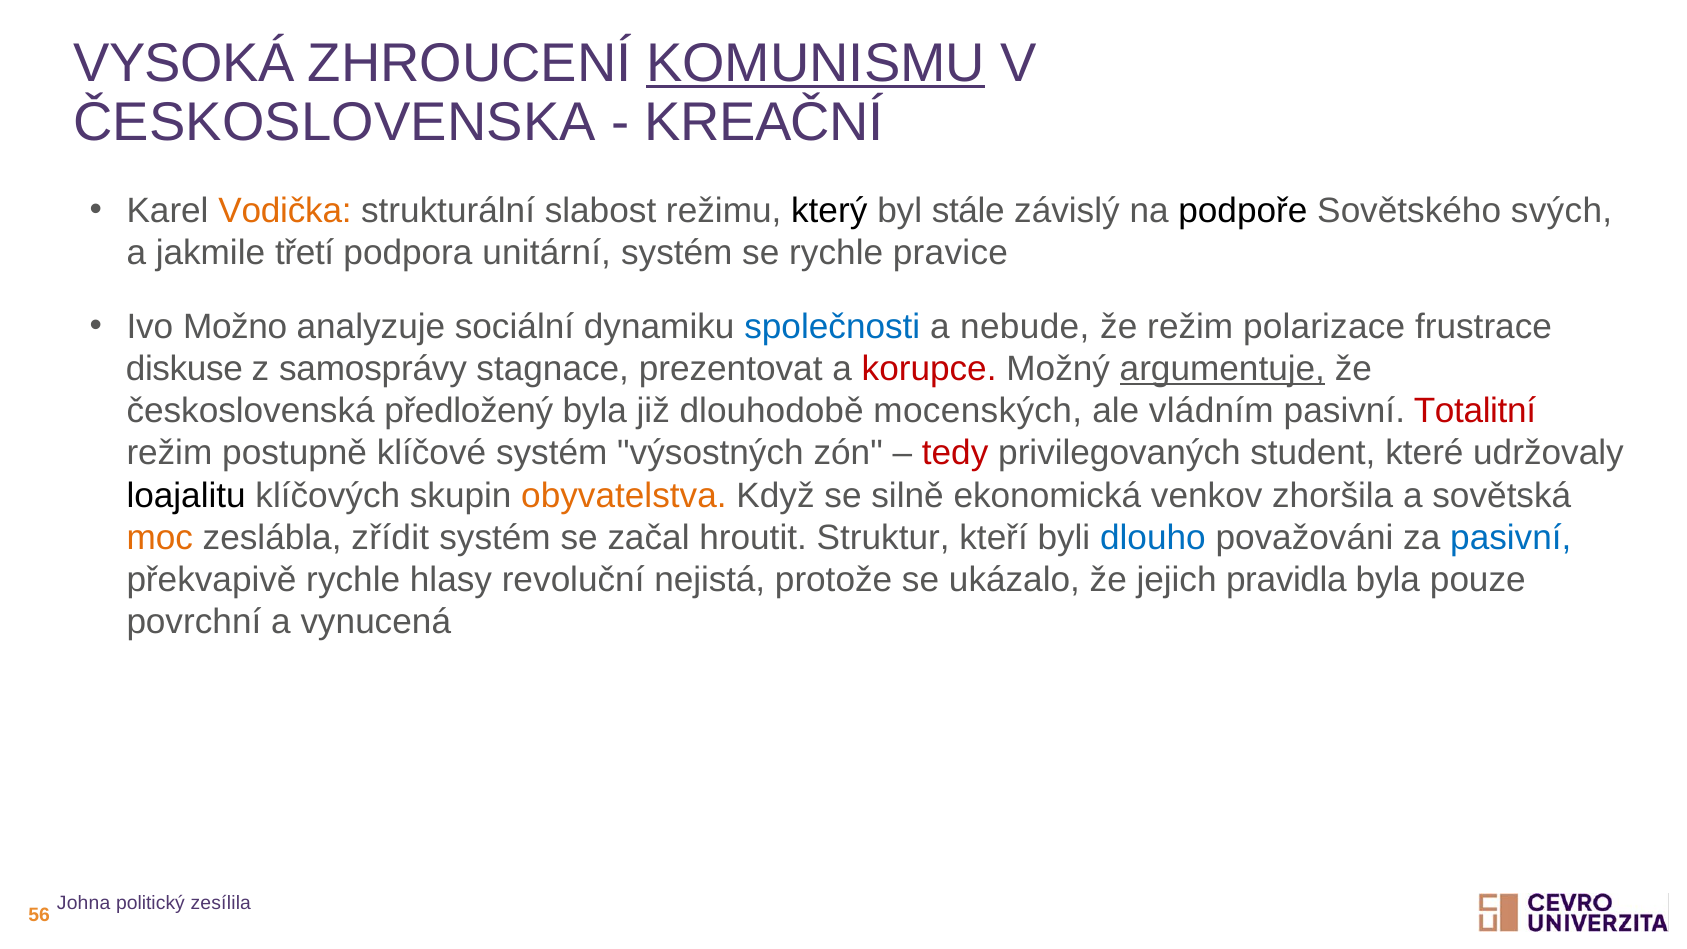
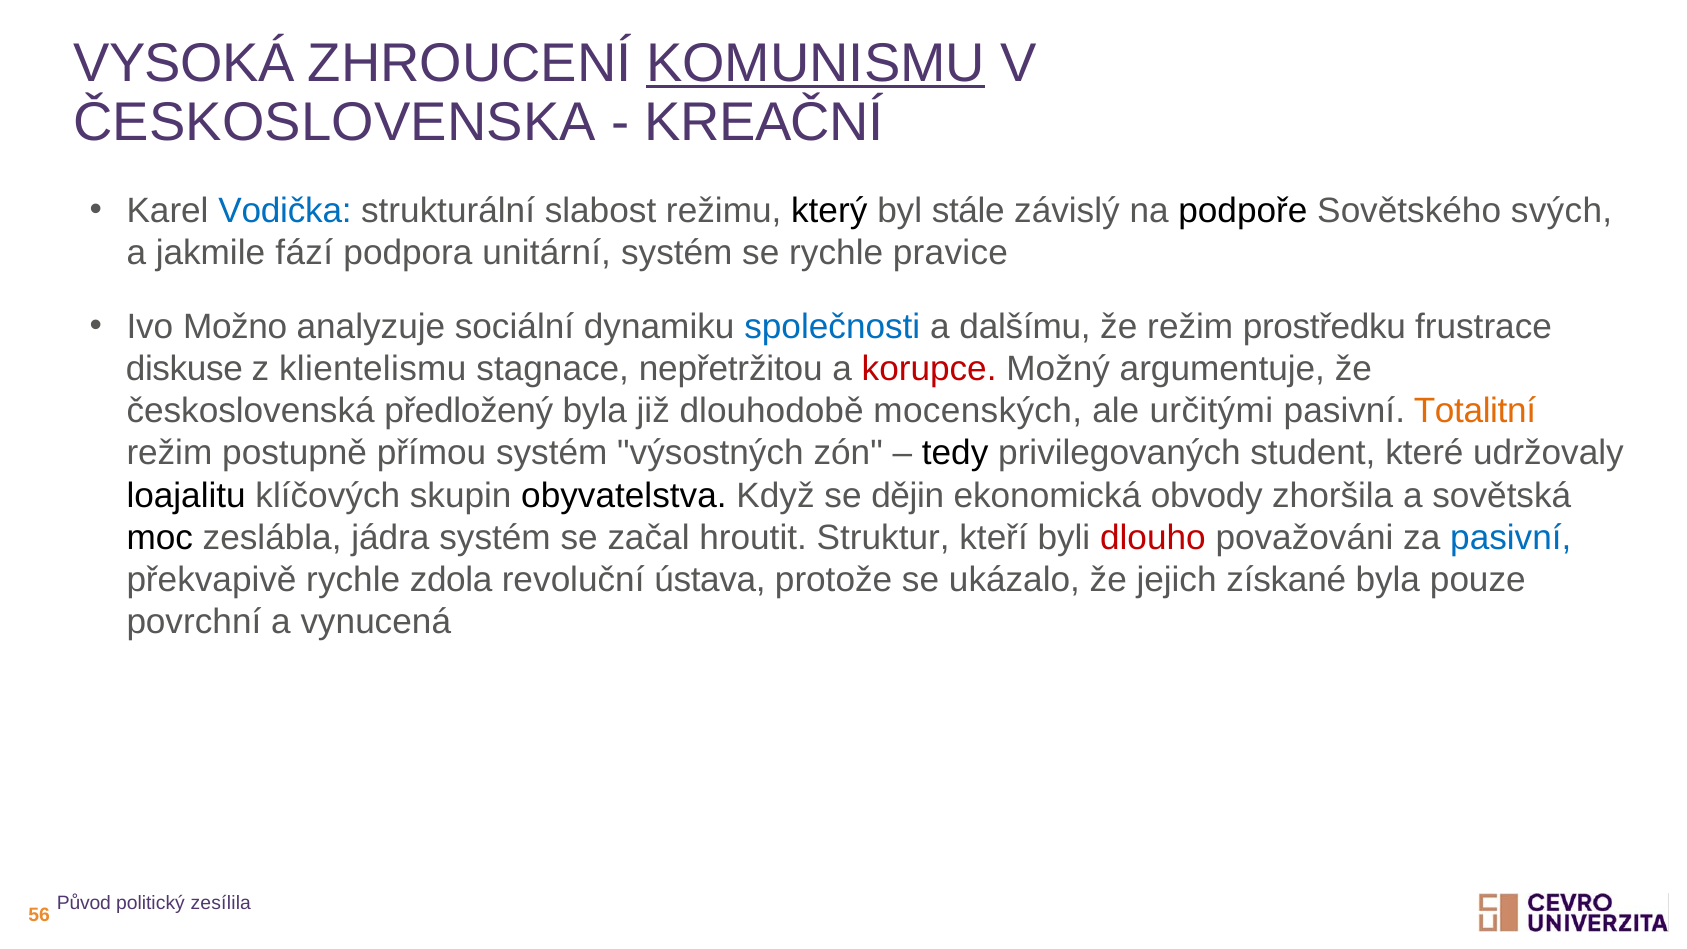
Vodička colour: orange -> blue (285, 211)
třetí: třetí -> fází (304, 253)
nebude: nebude -> dalšímu (1025, 327)
polarizace: polarizace -> prostředku (1324, 327)
samosprávy: samosprávy -> klientelismu (373, 369)
prezentovat: prezentovat -> nepřetržitou (731, 369)
argumentuje underline: present -> none (1222, 369)
vládním: vládním -> určitými (1211, 411)
Totalitní colour: red -> orange (1475, 411)
klíčové: klíčové -> přímou (431, 453)
tedy colour: red -> black (955, 453)
obyvatelstva colour: orange -> black (624, 495)
silně: silně -> dějin (908, 495)
venkov: venkov -> obvody (1207, 495)
moc colour: orange -> black (160, 538)
zřídit: zřídit -> jádra (390, 538)
dlouho colour: blue -> red (1153, 538)
hlasy: hlasy -> zdola (451, 580)
nejistá: nejistá -> ústava (710, 580)
pravidla: pravidla -> získané (1286, 580)
Johna: Johna -> Původ (84, 903)
